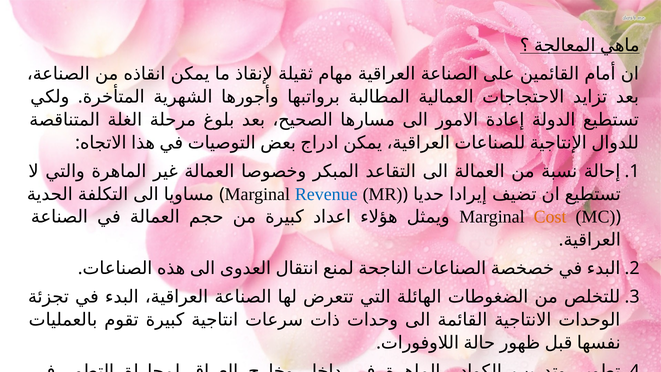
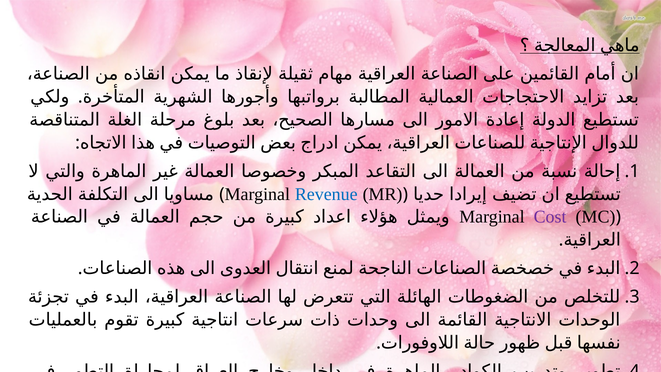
Cost colour: orange -> purple (550, 217)
